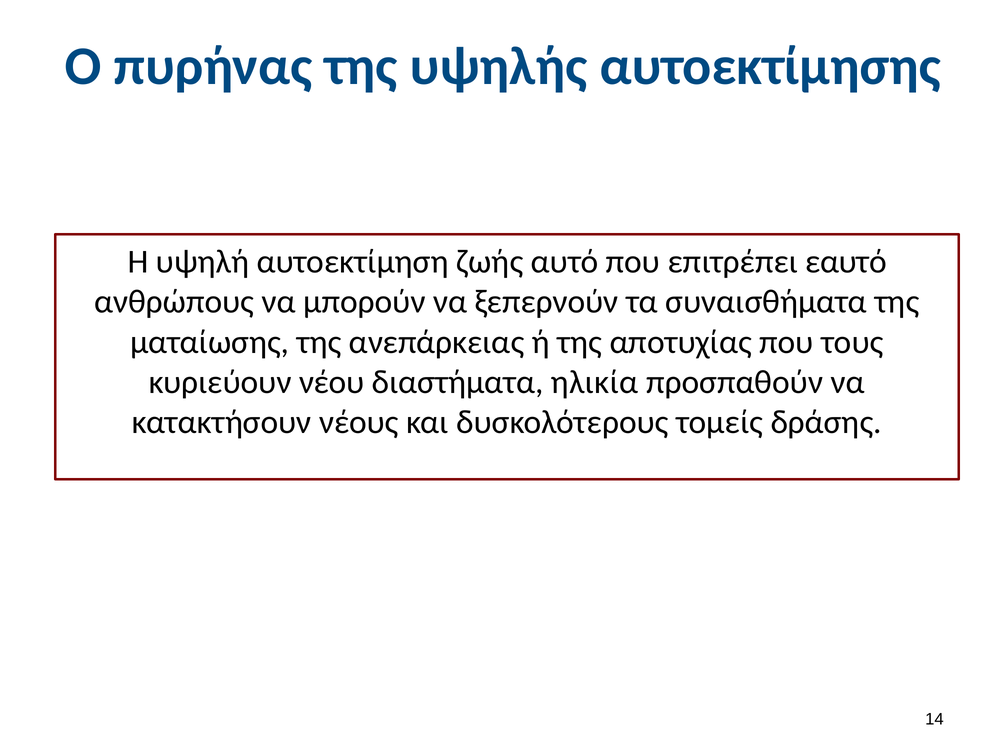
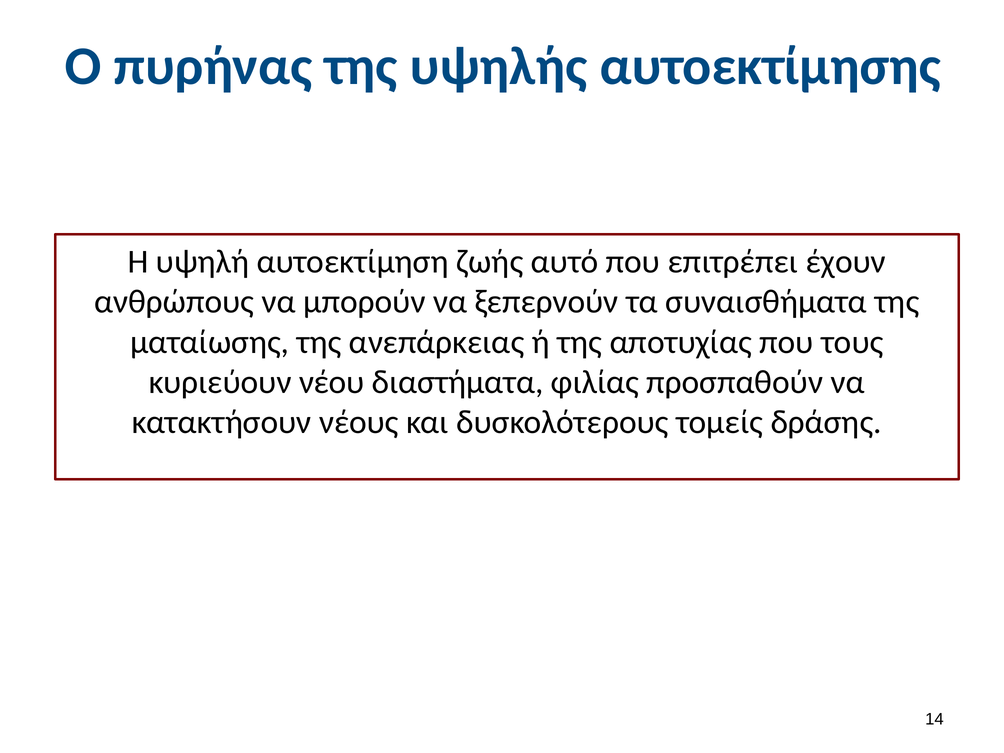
εαυτό: εαυτό -> έχουν (846, 262)
ηλικία: ηλικία -> φιλίας (595, 382)
